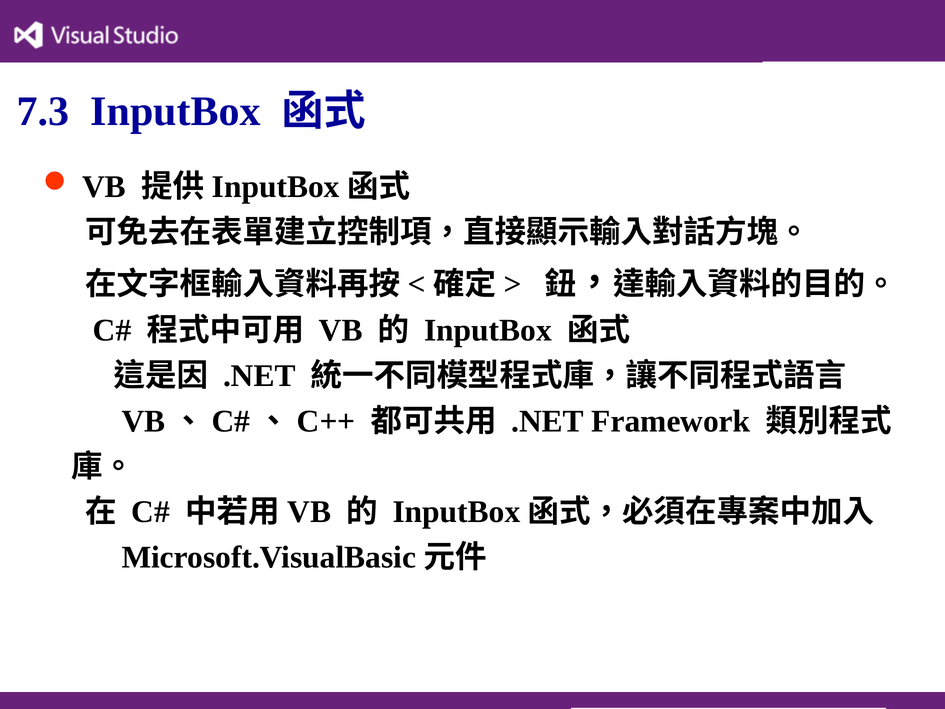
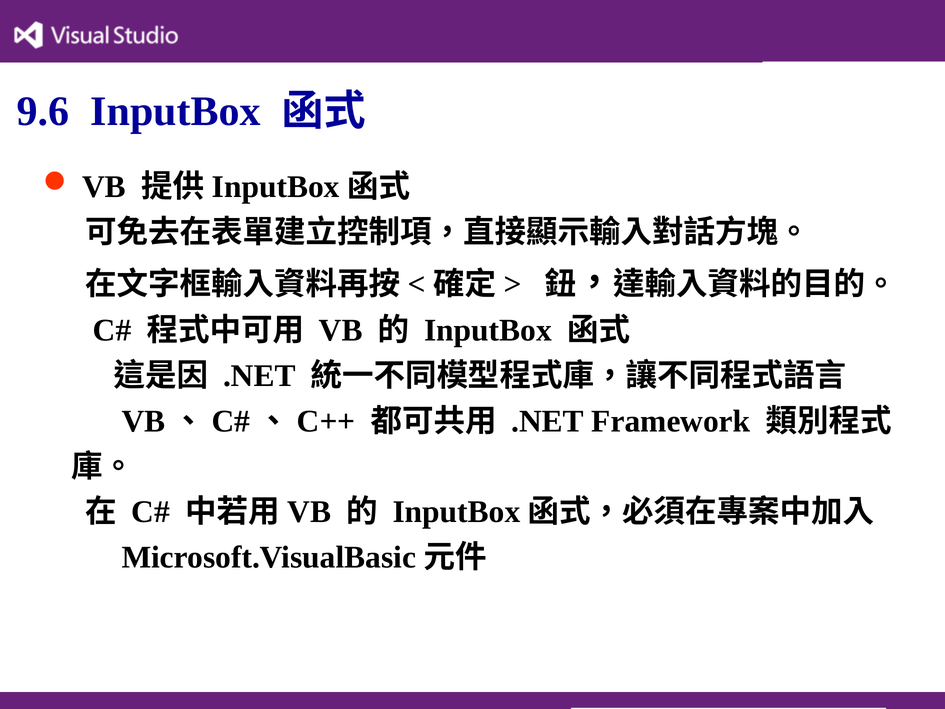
7.3: 7.3 -> 9.6 (43, 111)
